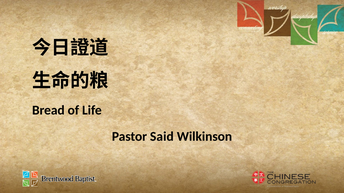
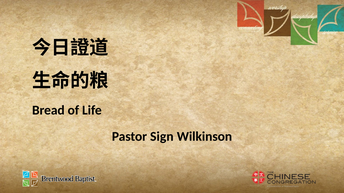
Said: Said -> Sign (162, 137)
